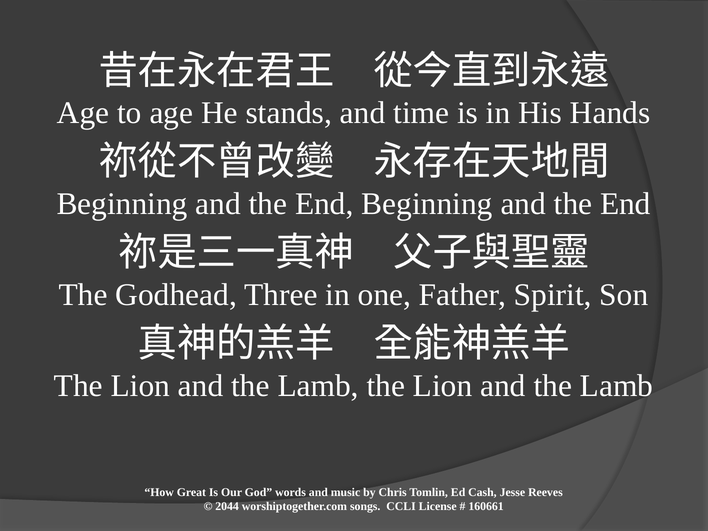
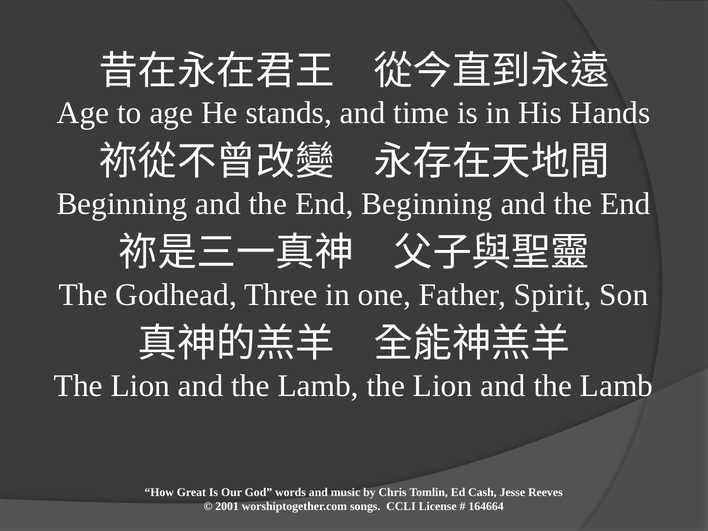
2044: 2044 -> 2001 (227, 506)
160661: 160661 -> 164664 (486, 506)
